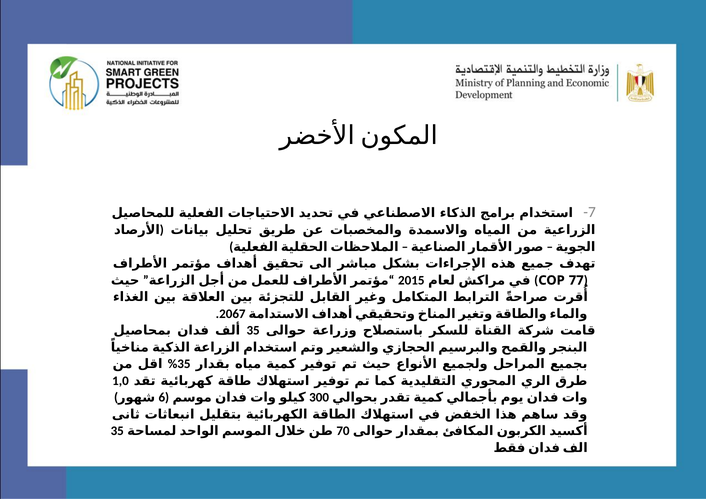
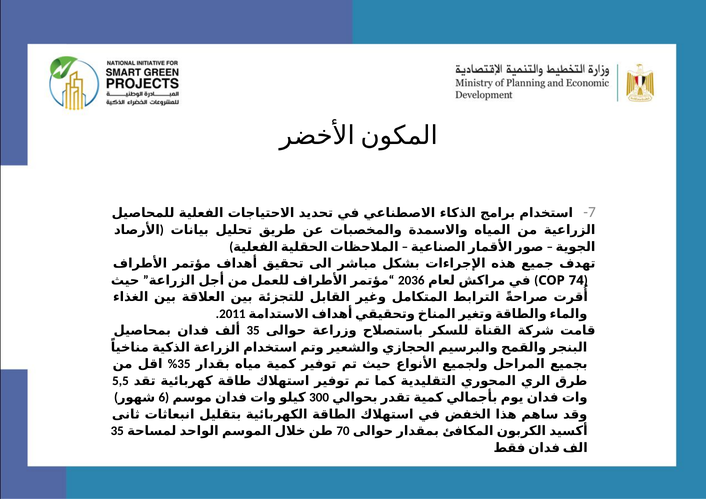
2015: 2015 -> 2036 (411, 280)
77: 77 -> 74 (576, 280)
2067: 2067 -> 2011 (232, 314)
1,0: 1,0 -> 5,5 (120, 381)
